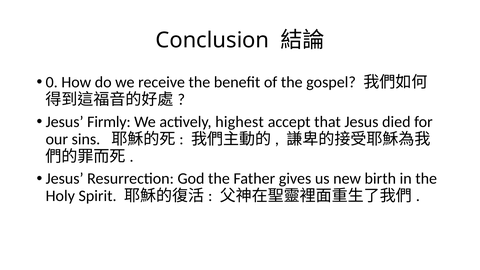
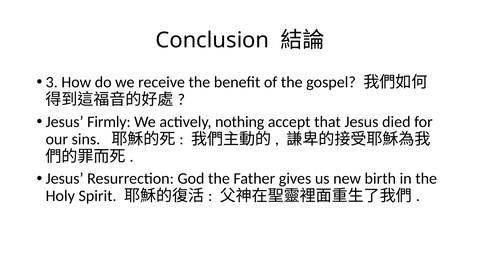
0: 0 -> 3 (52, 82)
highest: highest -> nothing (240, 122)
